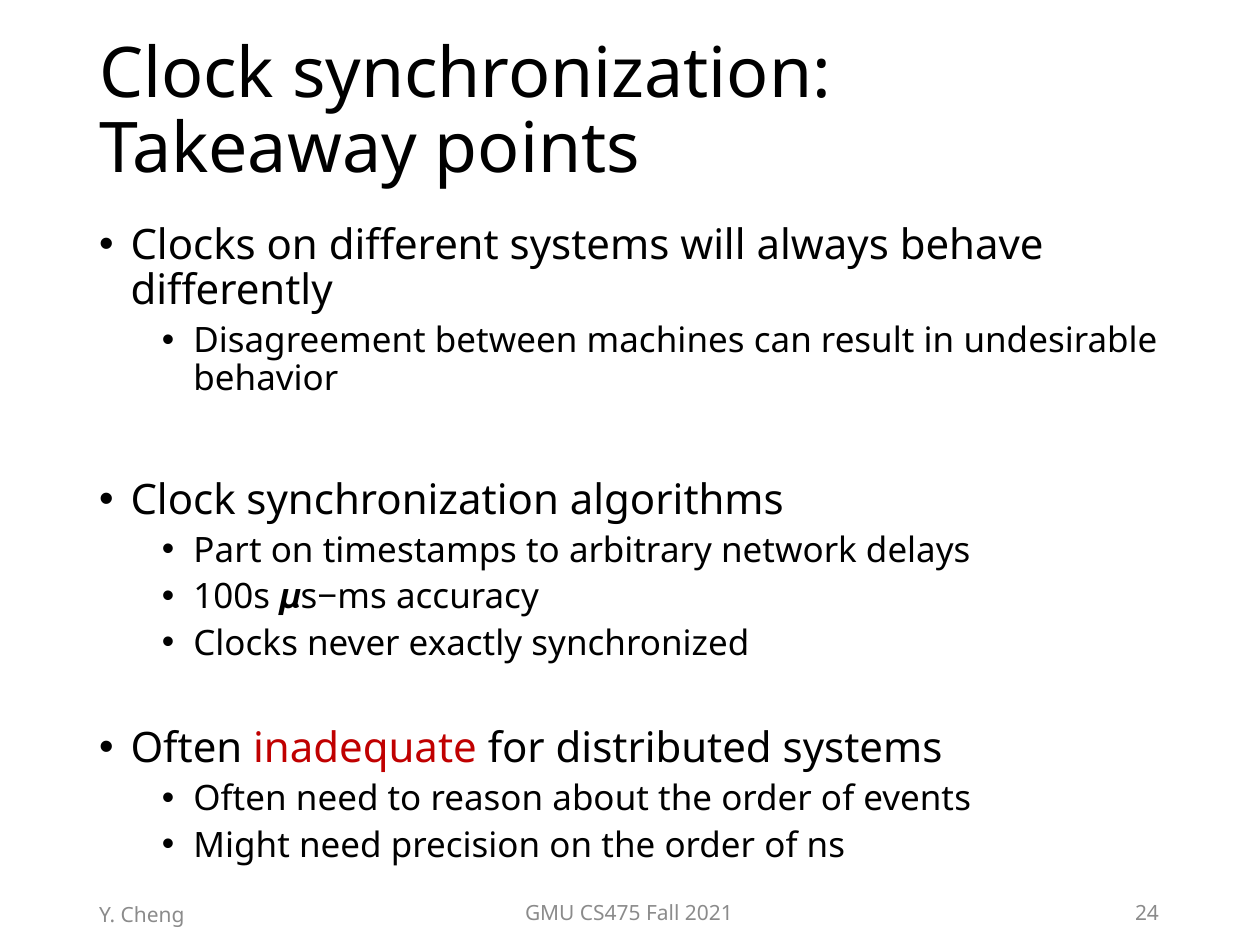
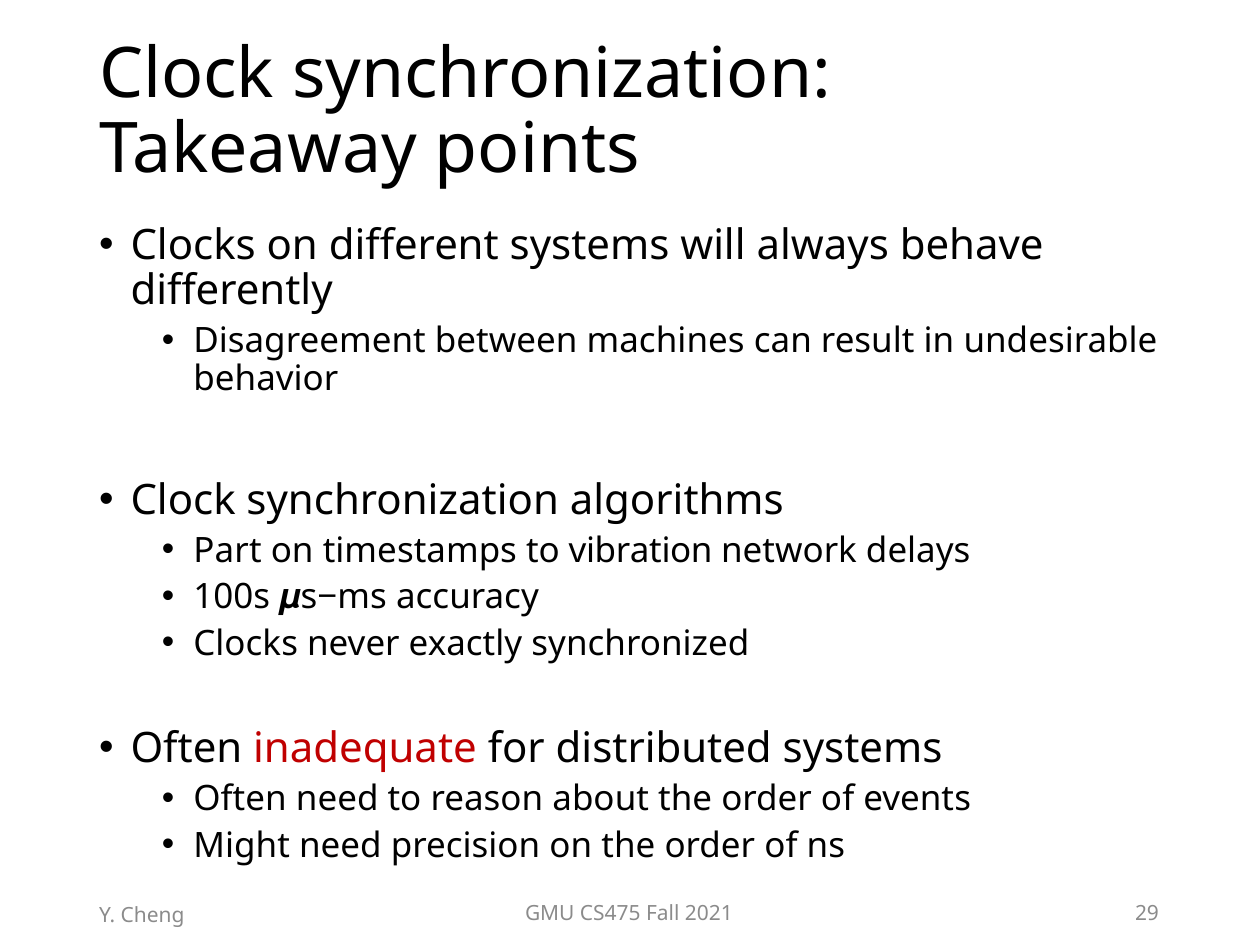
arbitrary: arbitrary -> vibration (641, 551)
24: 24 -> 29 (1147, 914)
